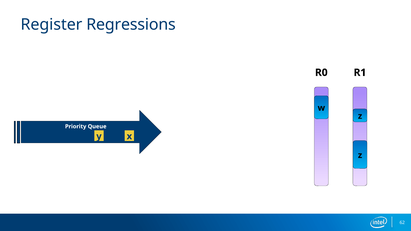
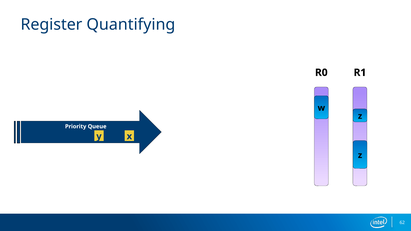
Regressions: Regressions -> Quantifying (131, 25)
